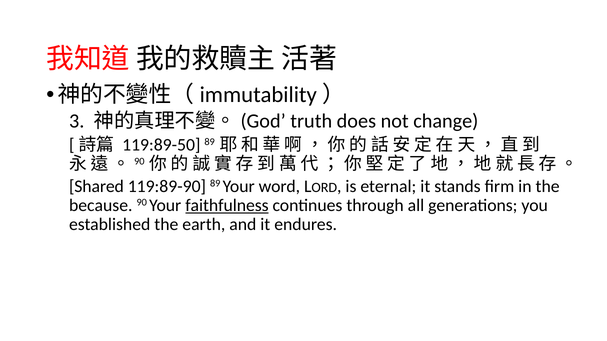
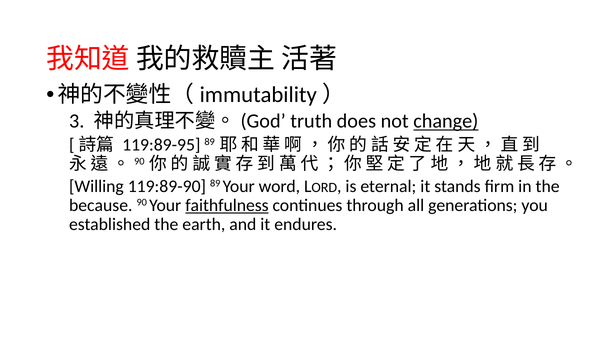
change underline: none -> present (446, 121)
119:89-50: 119:89-50 -> 119:89-95 (161, 145)
Shared: Shared -> Willing (96, 186)
